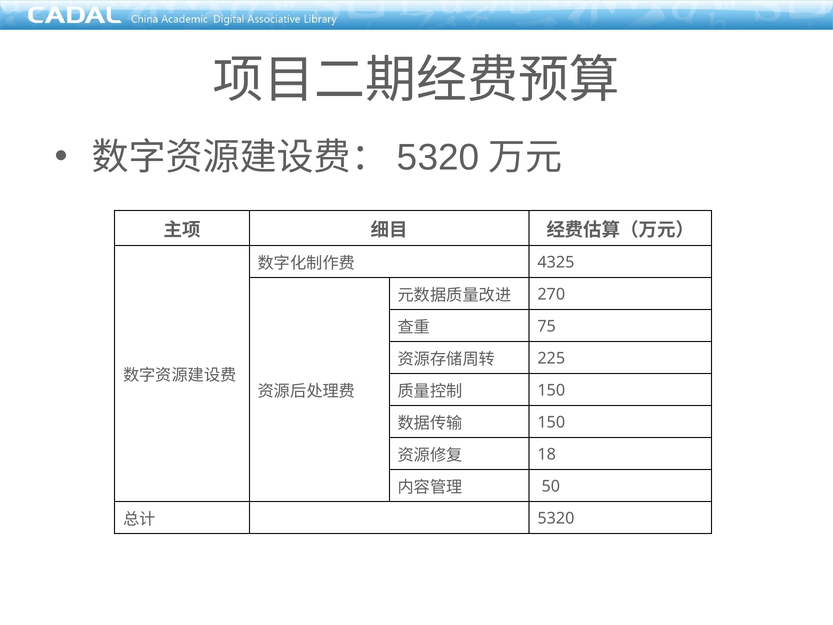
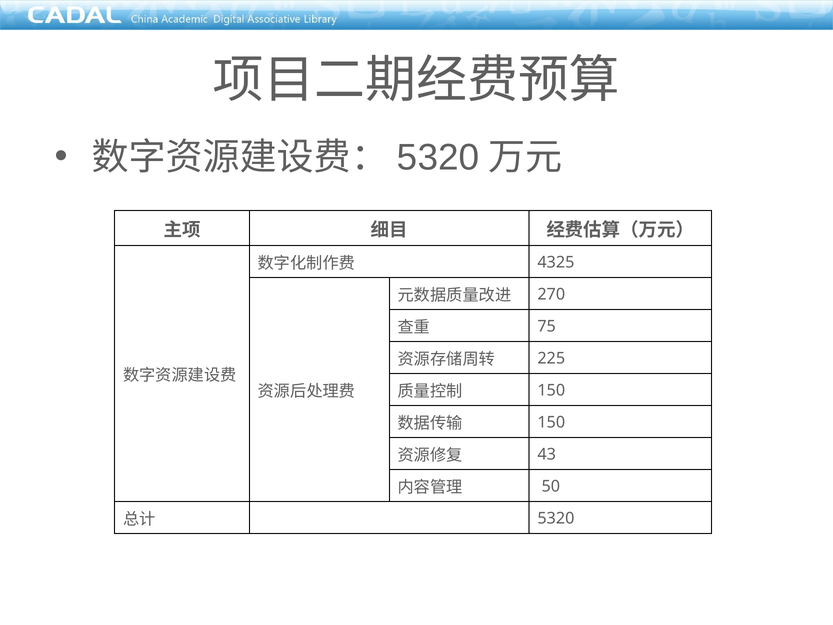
18: 18 -> 43 (547, 454)
